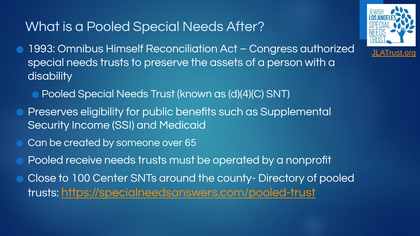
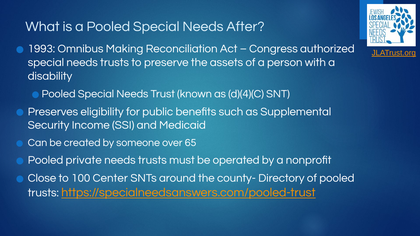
Himself: Himself -> Making (125, 49)
receive: receive -> private (84, 160)
